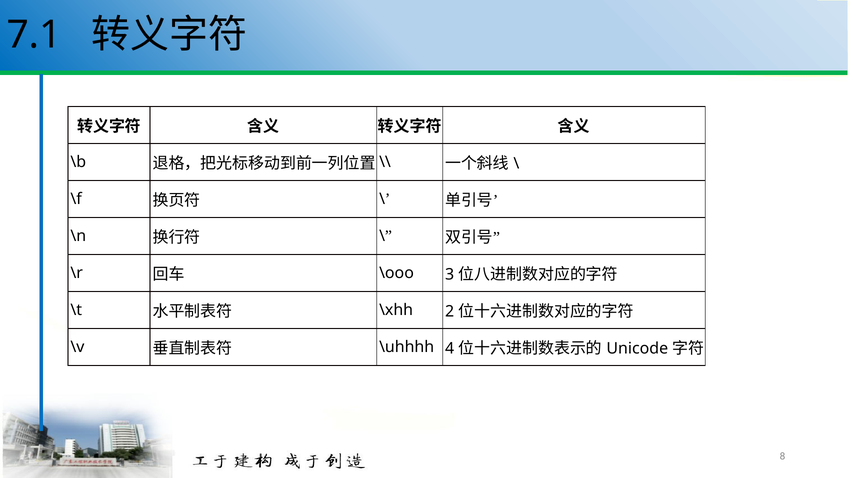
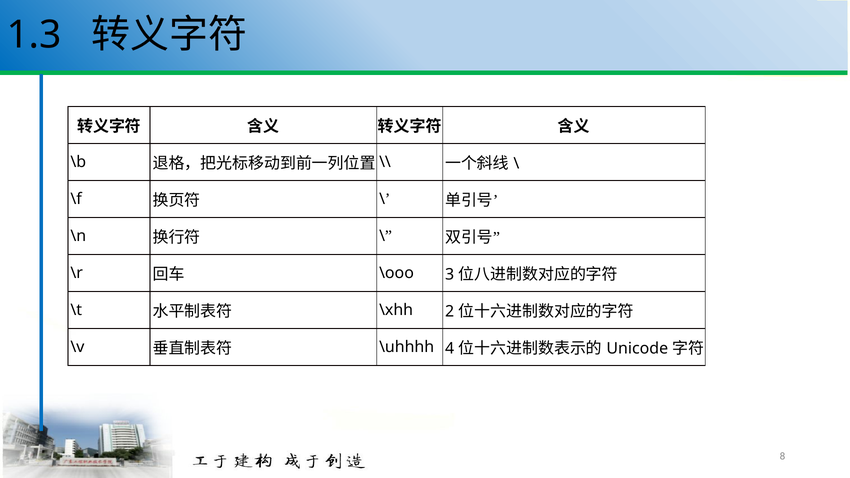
7.1: 7.1 -> 1.3 (34, 35)
